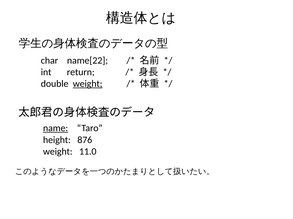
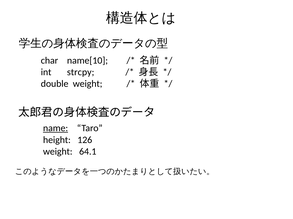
name[22: name[22 -> name[10 (87, 61)
return: return -> strcpy (81, 72)
weight underline: present -> none (88, 84)
876: 876 -> 126 (85, 140)
11.0: 11.0 -> 64.1 (88, 152)
